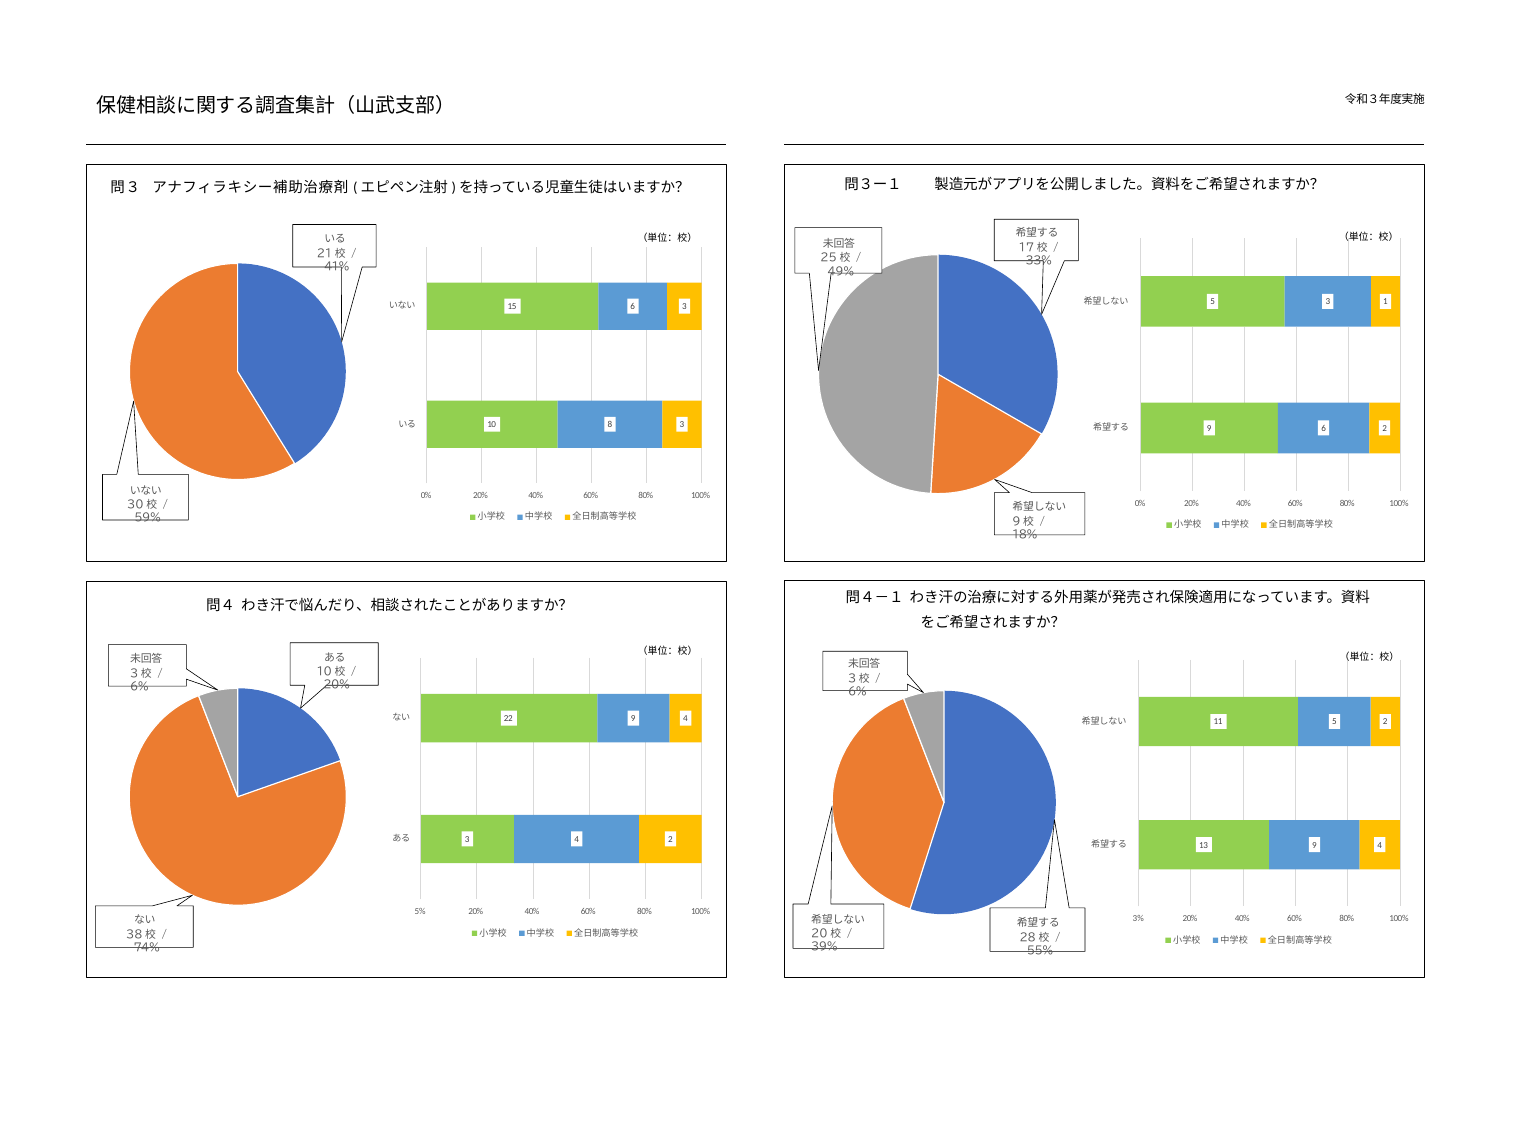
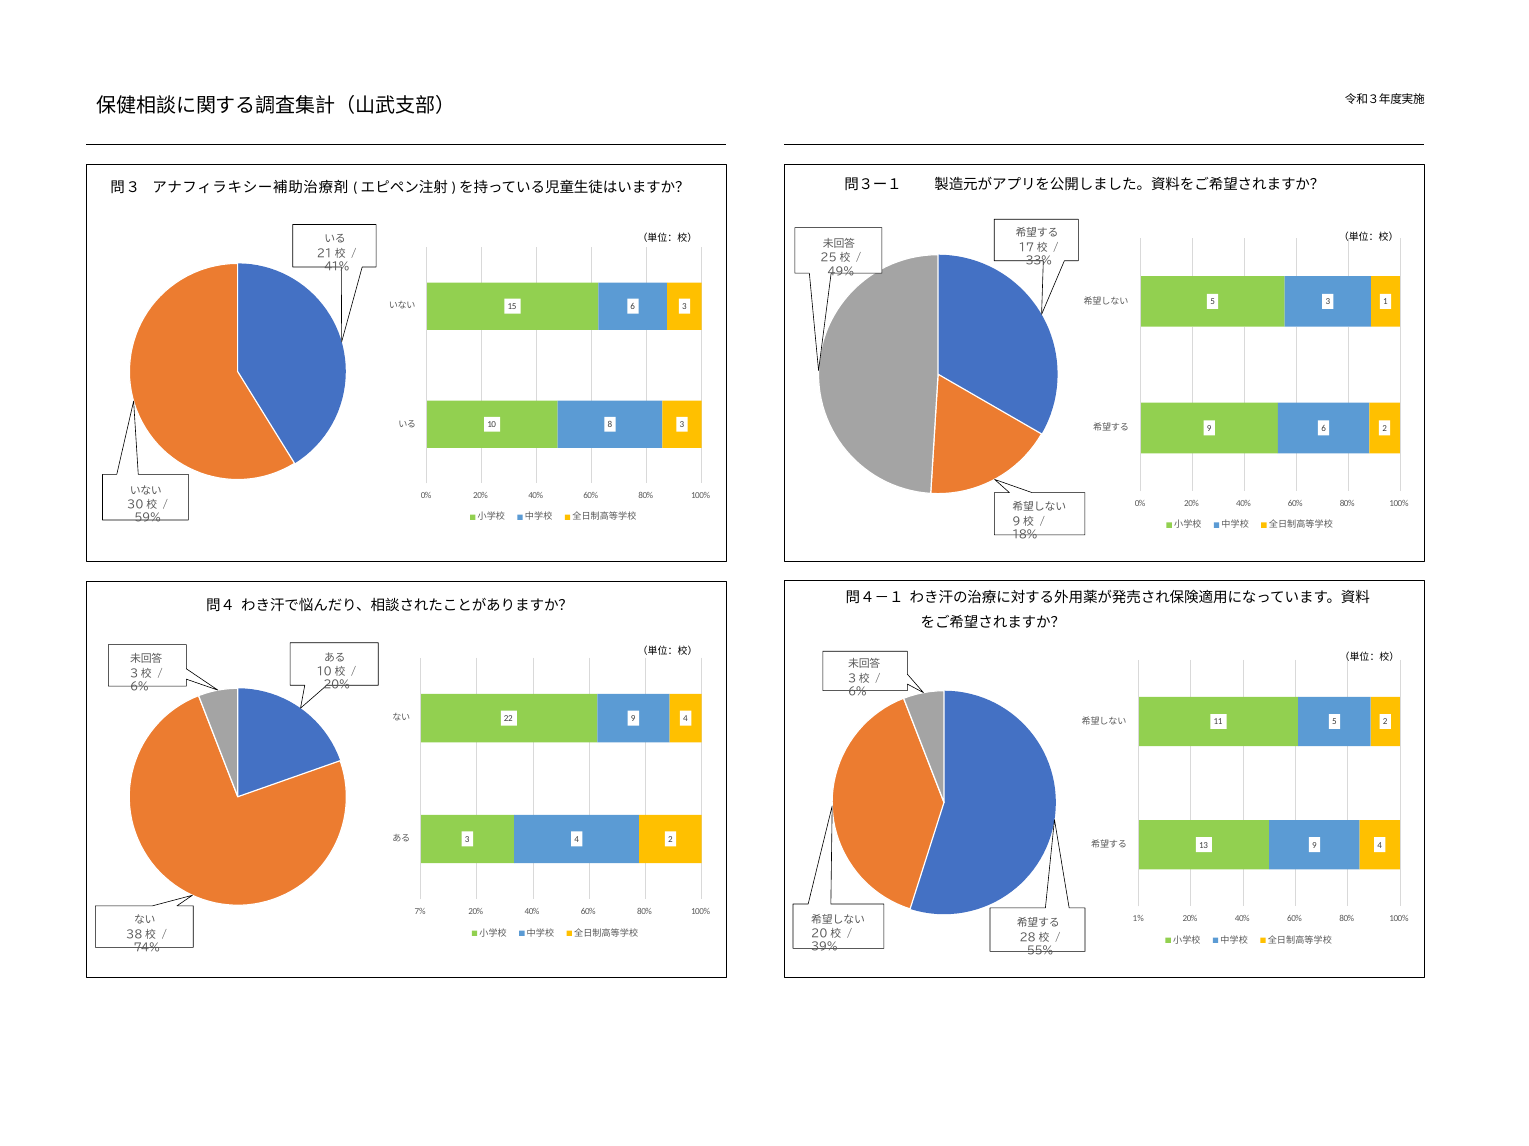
5%: 5% -> 7% (420, 912)
3%: 3% -> 1% (1138, 919)
